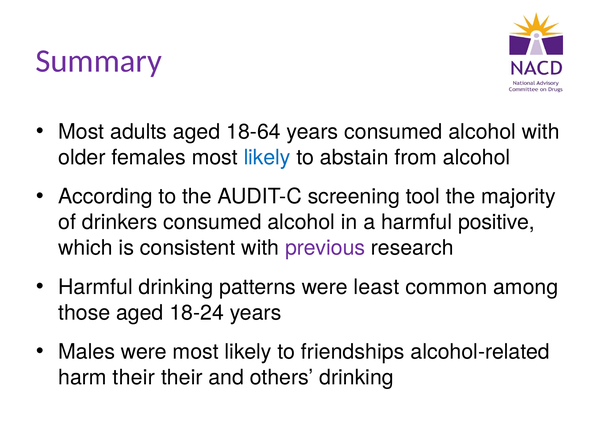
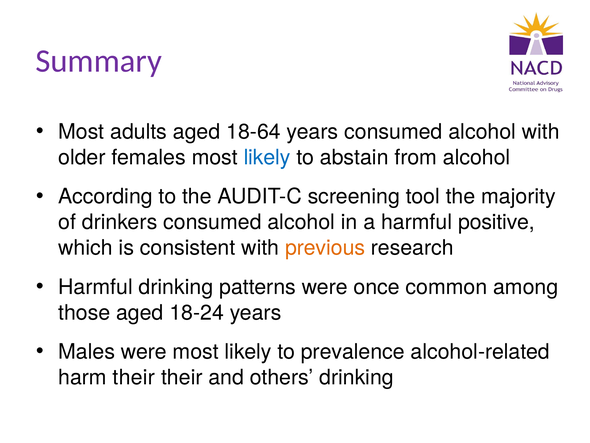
previous colour: purple -> orange (325, 248)
least: least -> once (377, 287)
friendships: friendships -> prevalence (353, 351)
